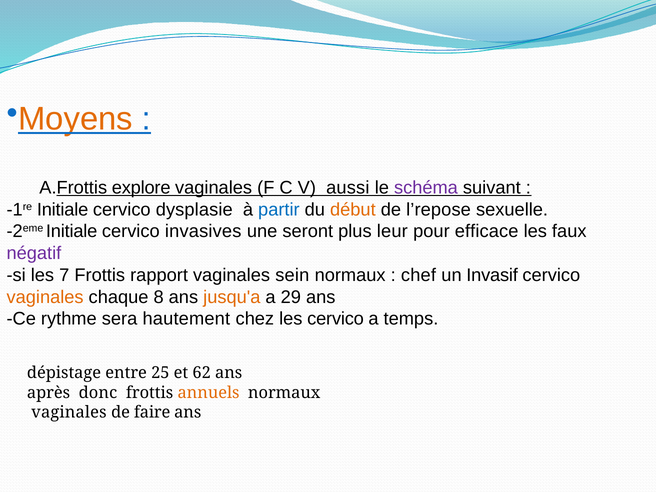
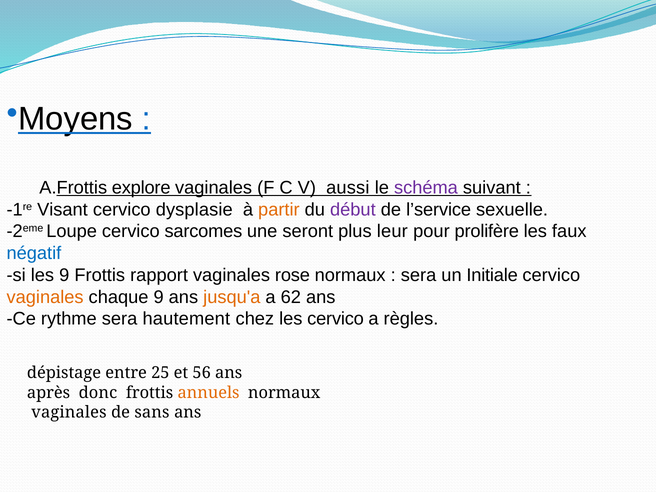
Moyens colour: orange -> black (76, 119)
-1re Initiale: Initiale -> Visant (62, 210)
partir colour: blue -> orange (279, 210)
début colour: orange -> purple (353, 210)
l’repose: l’repose -> l’service (439, 210)
-2eme Initiale: Initiale -> Loupe (72, 231)
invasives: invasives -> sarcomes (203, 231)
efficace: efficace -> prolifère (487, 231)
négatif colour: purple -> blue (34, 253)
les 7: 7 -> 9 (64, 275)
sein: sein -> rose (292, 275)
chef: chef -> sera (419, 275)
Invasif: Invasif -> Initiale (492, 275)
chaque 8: 8 -> 9 (159, 297)
29: 29 -> 62 (291, 297)
temps: temps -> règles (411, 319)
62: 62 -> 56 (202, 373)
faire: faire -> sans (152, 412)
